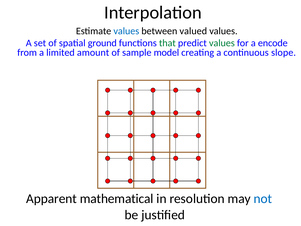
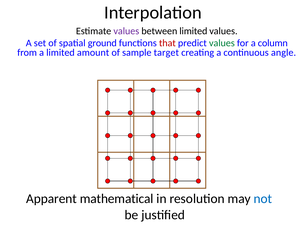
values colour: blue -> purple (126, 31)
between valued: valued -> limited (193, 31)
that colour: green -> red (167, 43)
encode: encode -> column (273, 43)
model: model -> target (166, 53)
slope: slope -> angle (284, 53)
